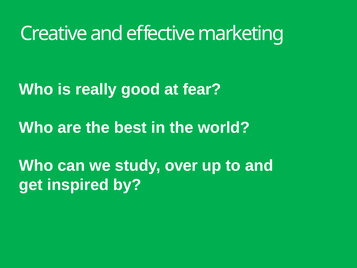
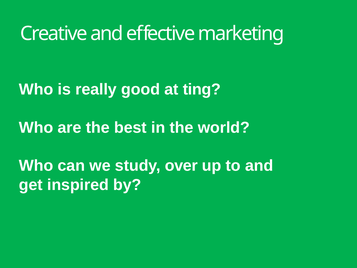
fear: fear -> ting (202, 89)
